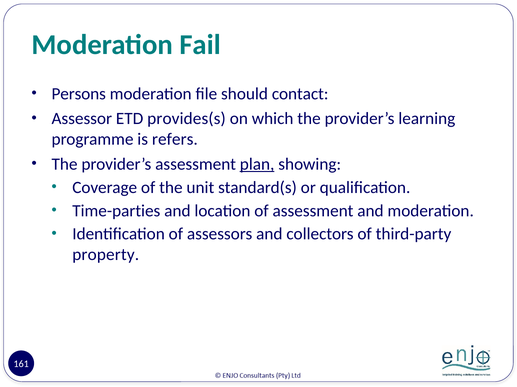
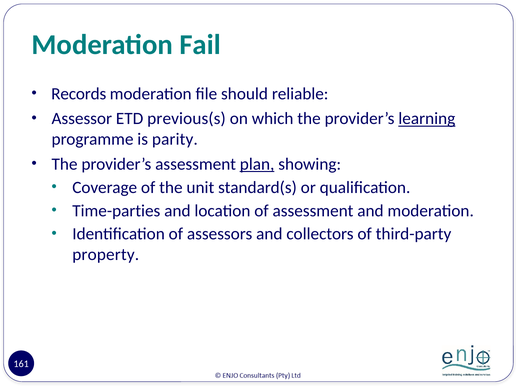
Persons: Persons -> Records (79, 94)
contact: contact -> reliable (300, 94)
provides(s: provides(s -> previous(s (187, 119)
learning underline: none -> present (427, 119)
refers: refers -> parity (175, 140)
